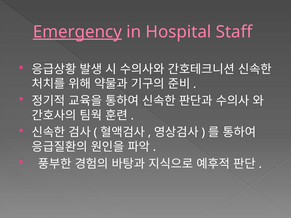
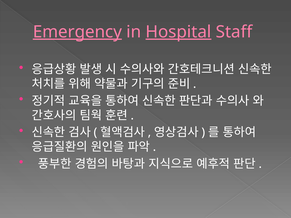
Hospital underline: none -> present (178, 32)
